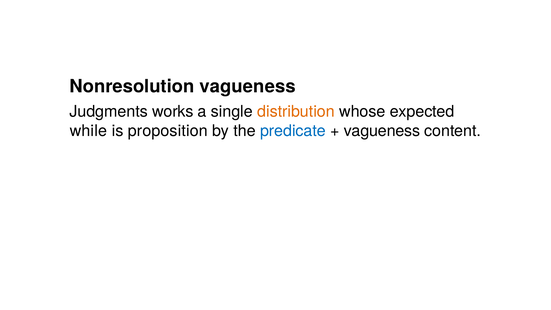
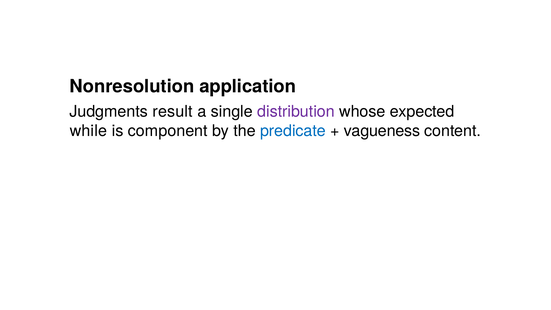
Nonresolution vagueness: vagueness -> application (248, 87)
works: works -> result (173, 111)
distribution colour: orange -> purple (296, 111)
proposition: proposition -> component (168, 131)
